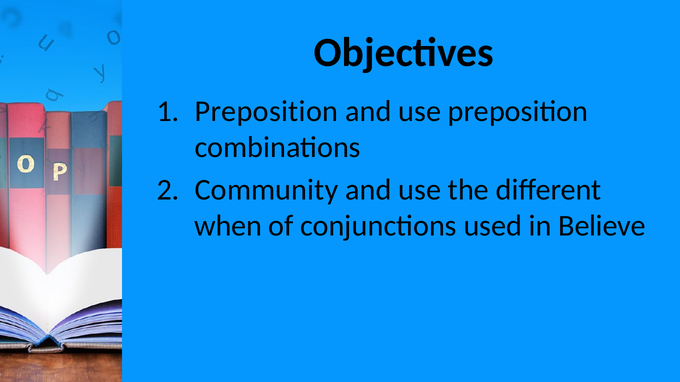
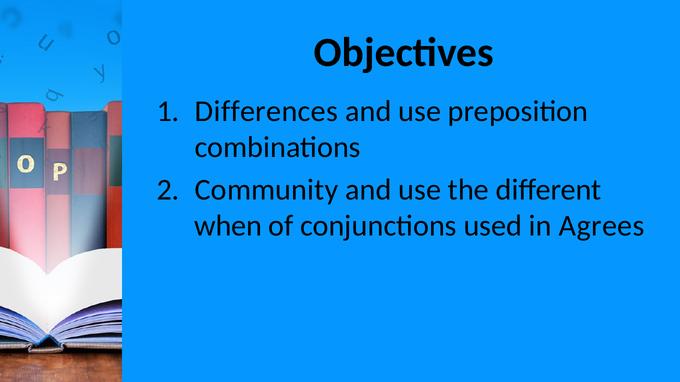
Preposition: Preposition -> Differences (266, 111)
Believe: Believe -> Agrees (602, 226)
